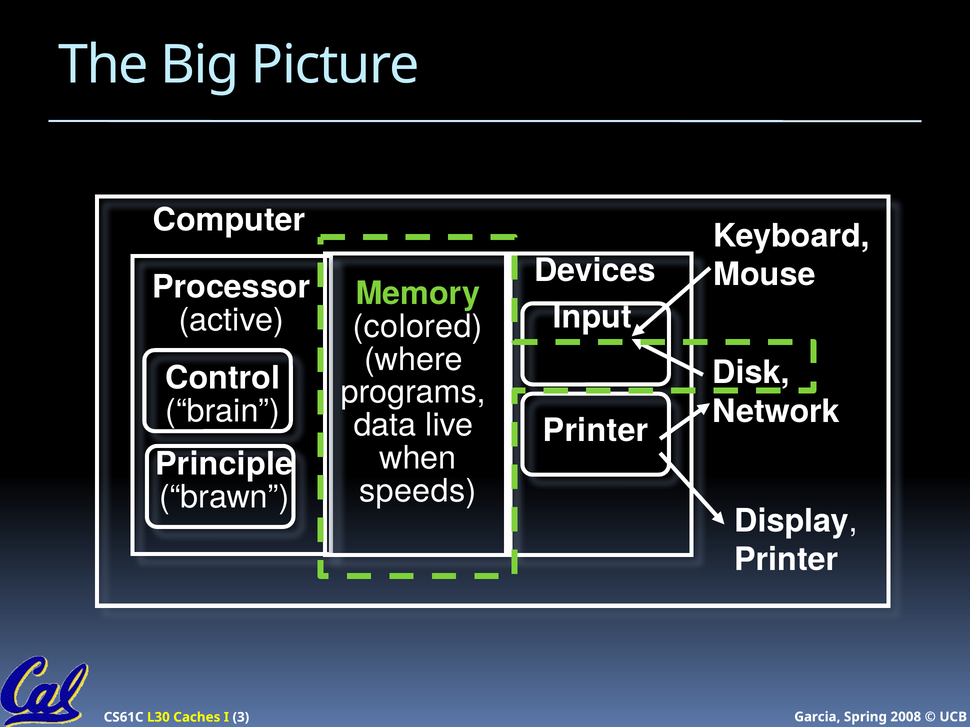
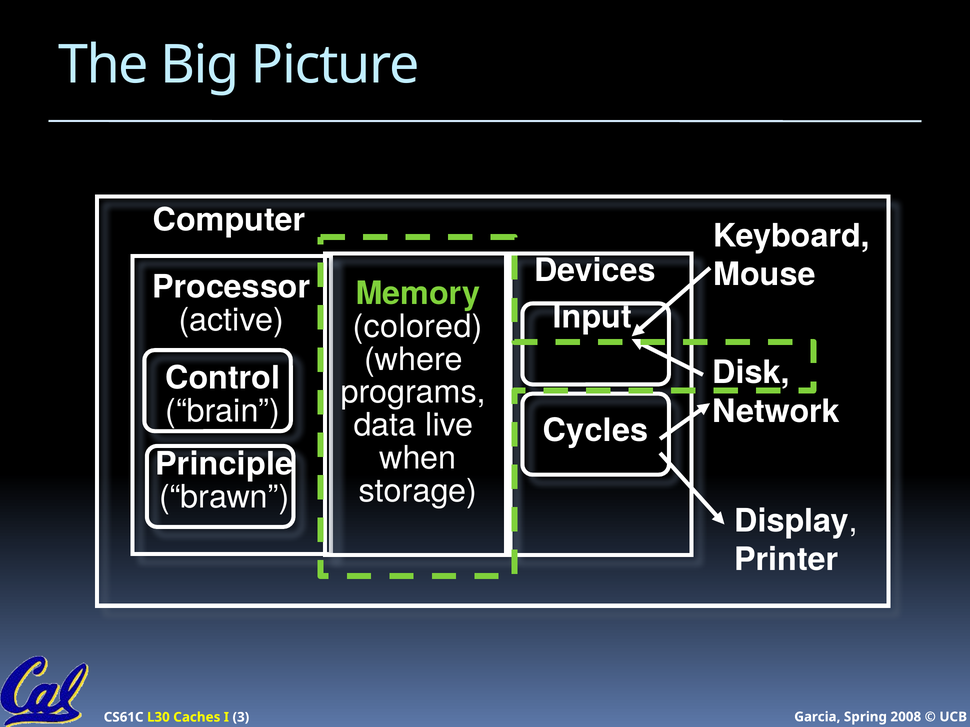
Printer: Printer -> Cycles (596, 431)
speeds: speeds -> storage (418, 492)
